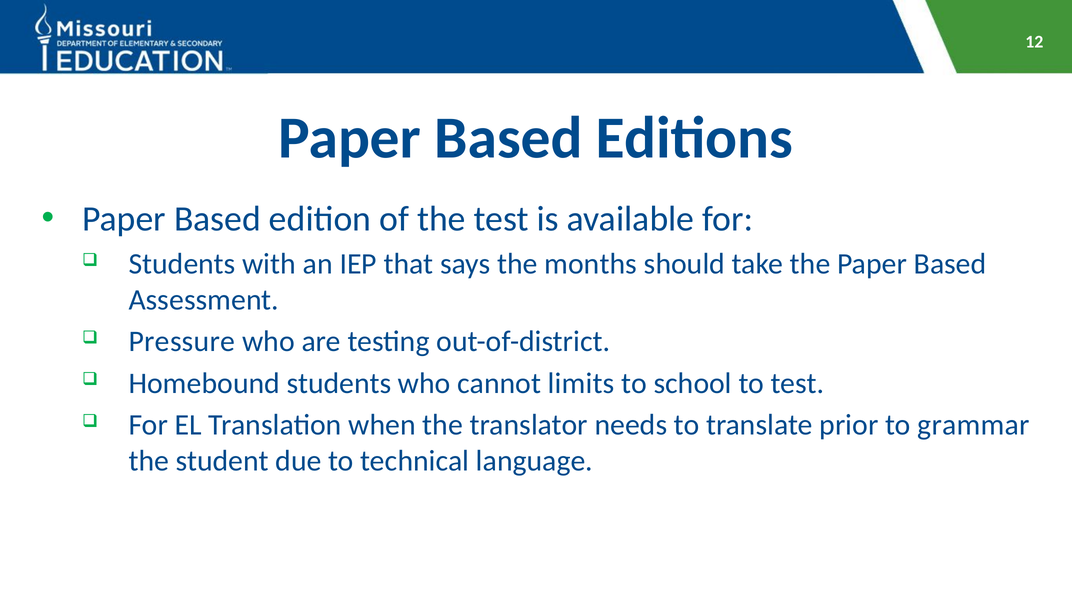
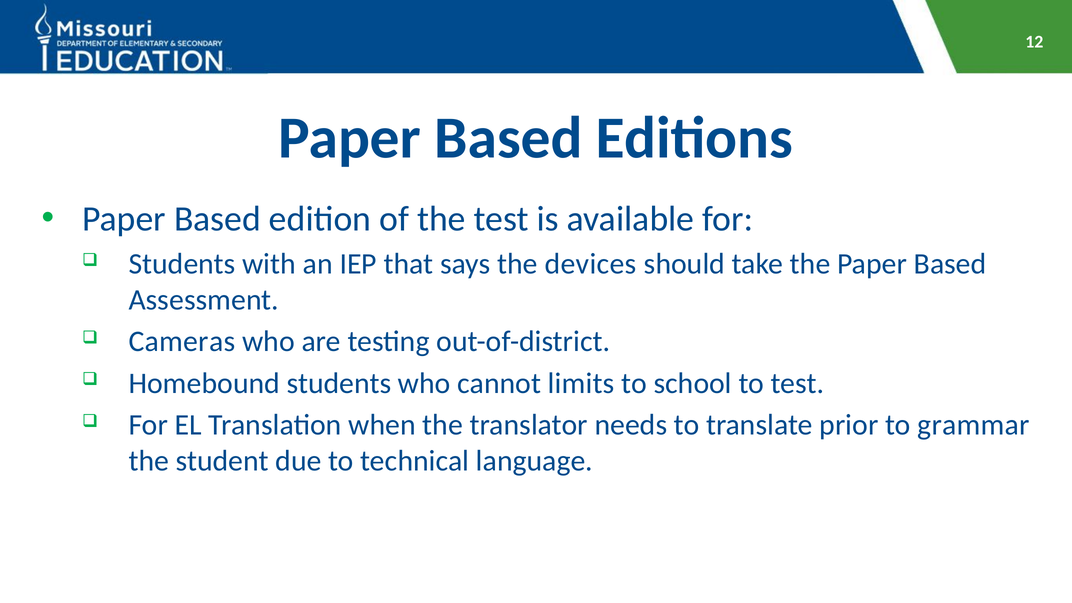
months: months -> devices (591, 264)
Pressure: Pressure -> Cameras (182, 342)
